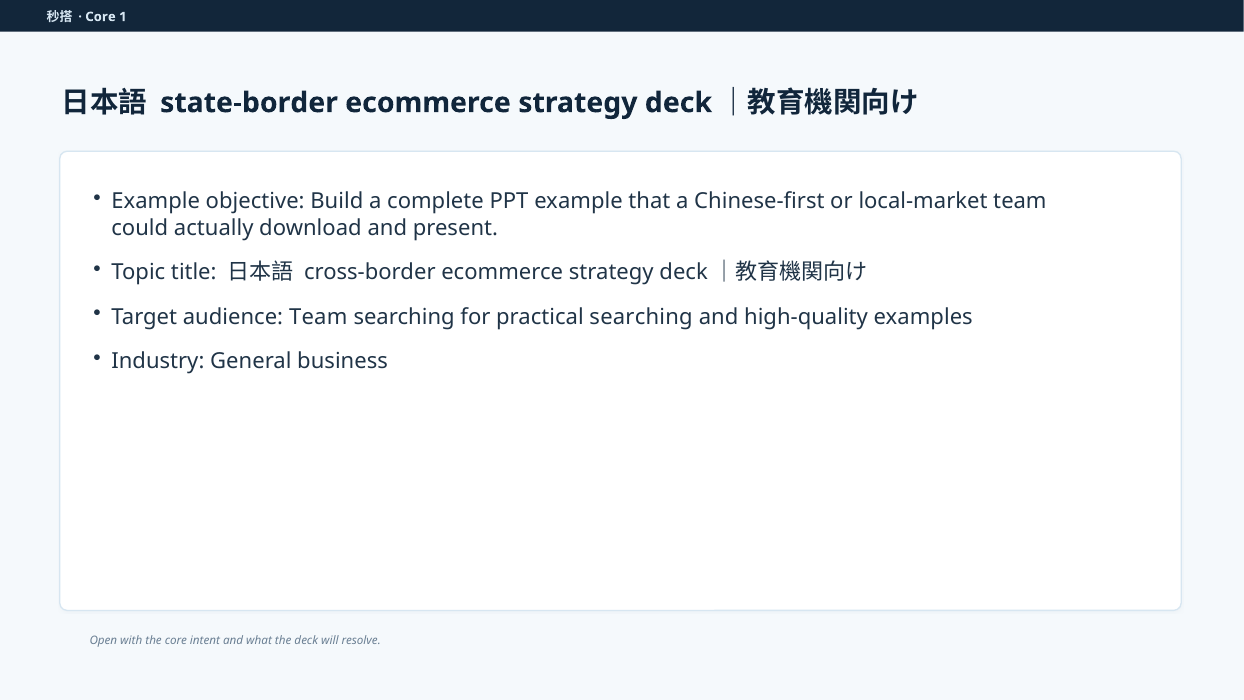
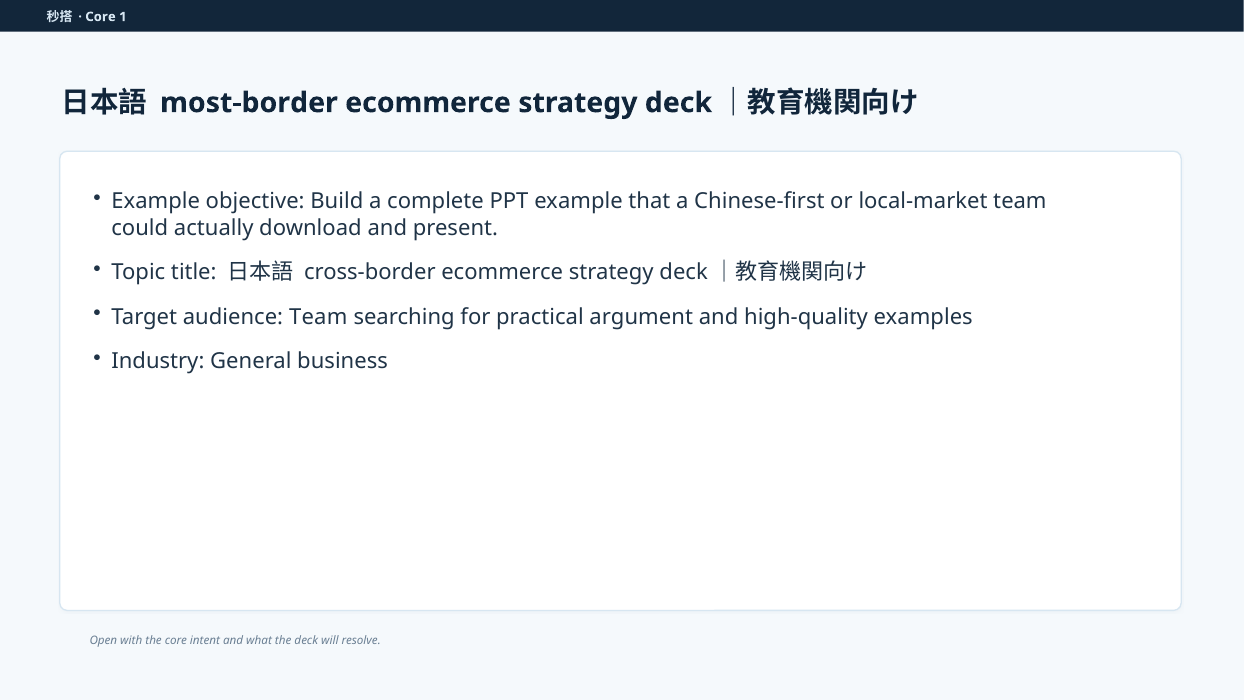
state-border: state-border -> most-border (249, 103)
practical searching: searching -> argument (641, 317)
